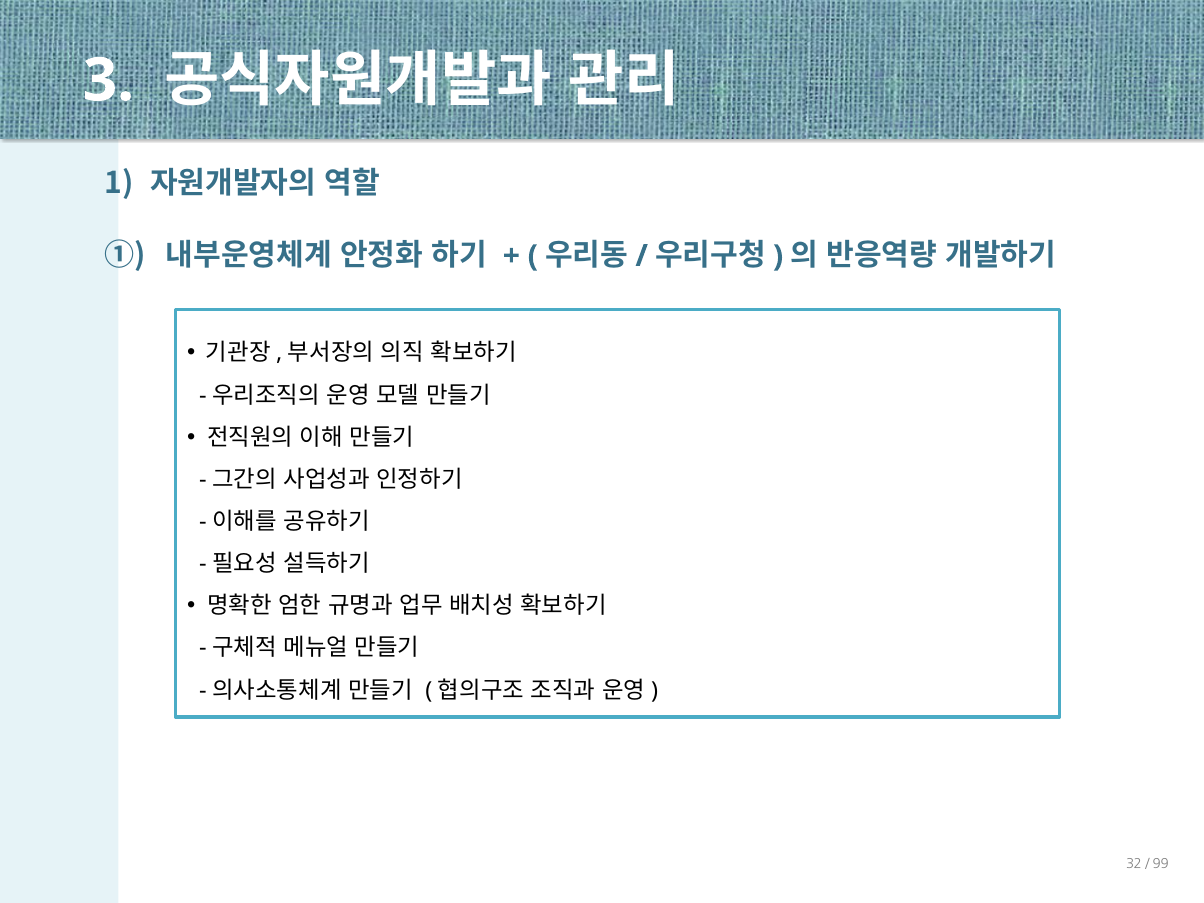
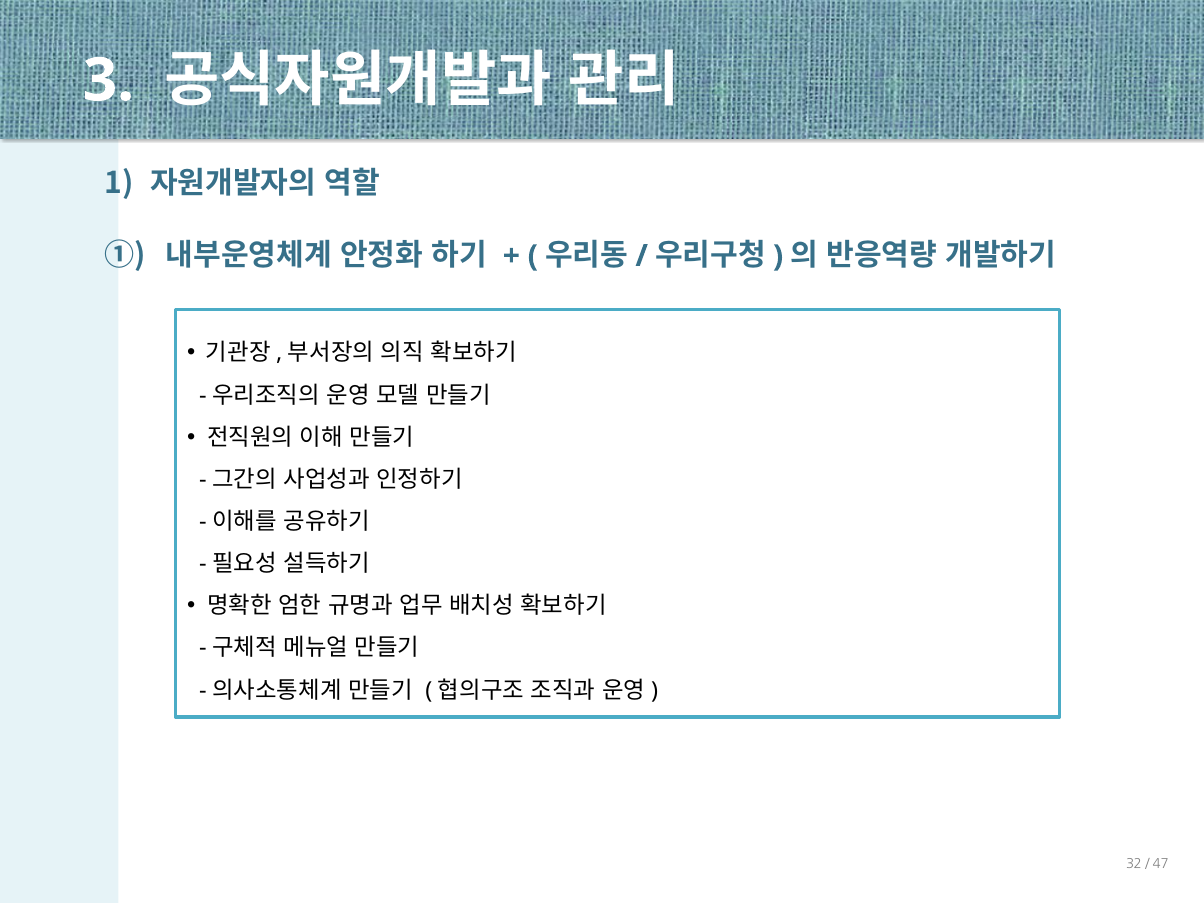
99: 99 -> 47 (1161, 865)
